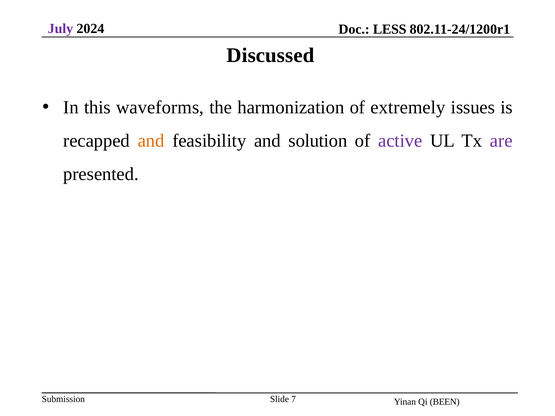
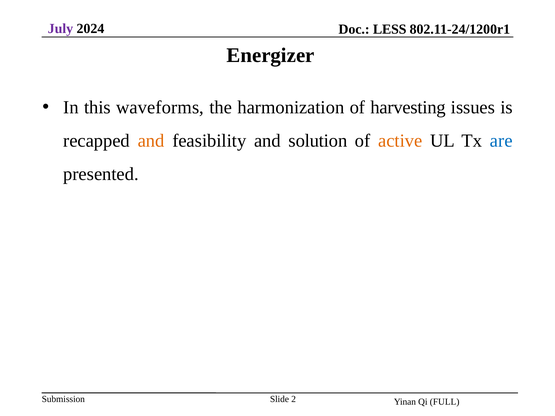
Discussed: Discussed -> Energizer (271, 55)
extremely: extremely -> harvesting (408, 107)
active colour: purple -> orange (400, 141)
are colour: purple -> blue (501, 141)
7: 7 -> 2 (294, 399)
BEEN: BEEN -> FULL (445, 402)
